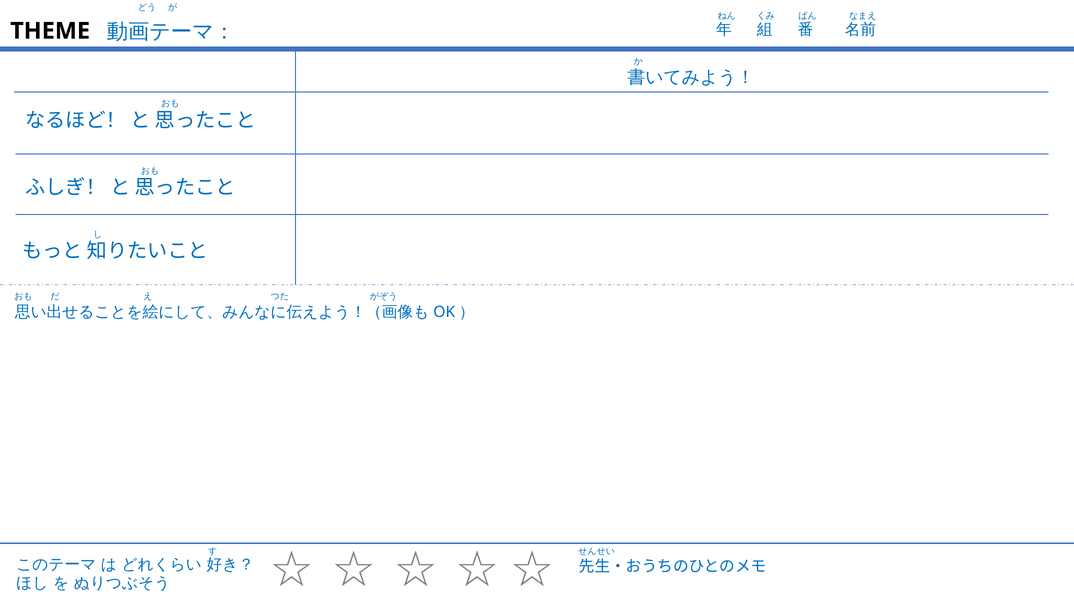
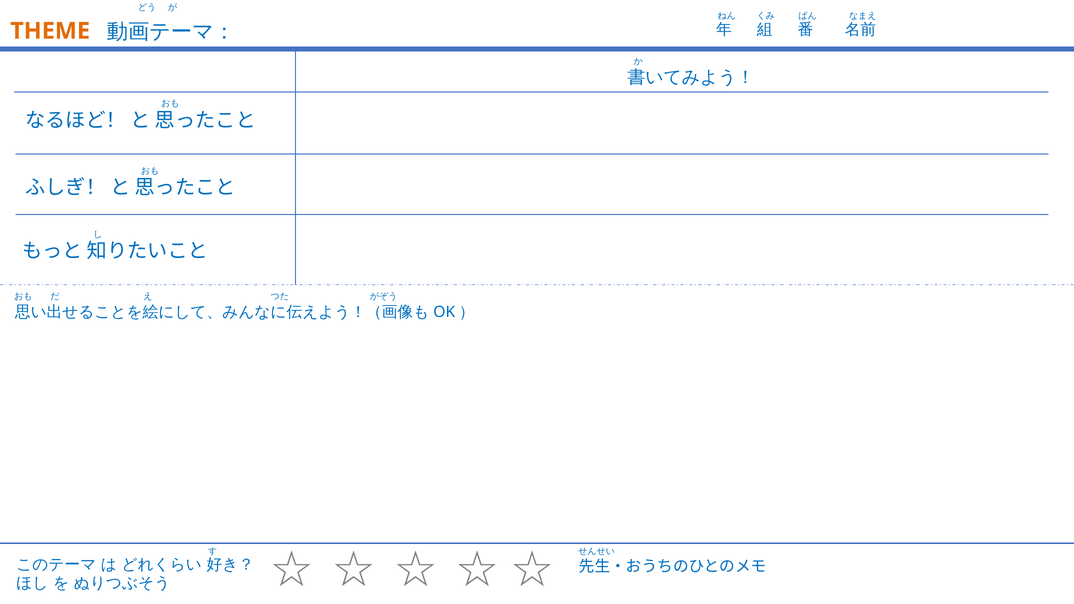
THEME colour: black -> orange (50, 31)
